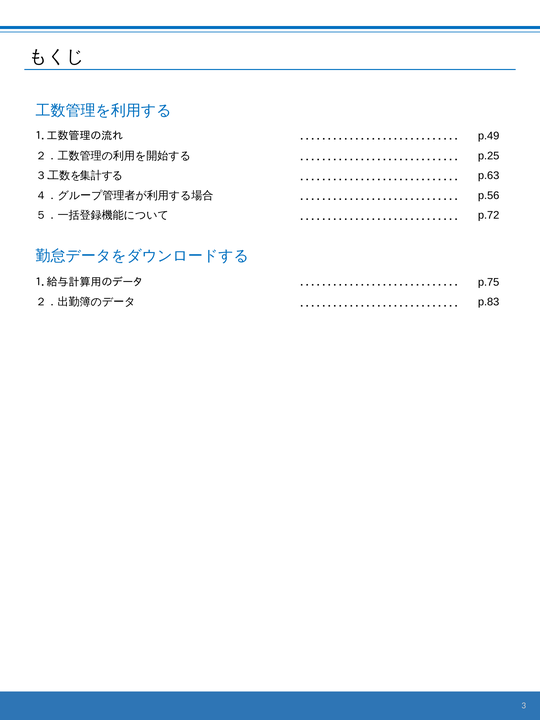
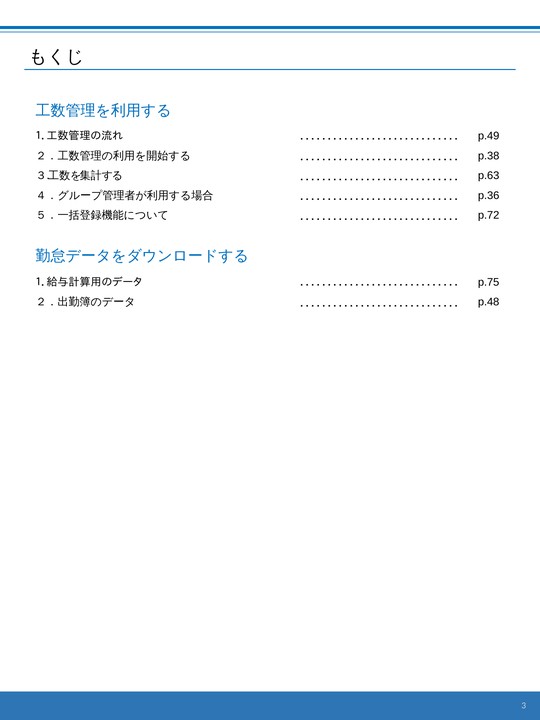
p.25: p.25 -> p.38 (489, 156)
p.56: p.56 -> p.36 (489, 195)
p.83: p.83 -> p.48 (489, 302)
